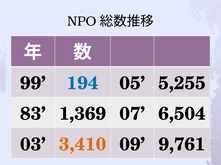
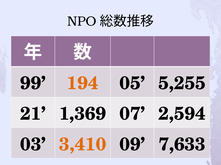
194 colour: blue -> orange (83, 84)
83: 83 -> 21 (33, 114)
6,504: 6,504 -> 2,594 (182, 114)
9,761: 9,761 -> 7,633 (182, 145)
